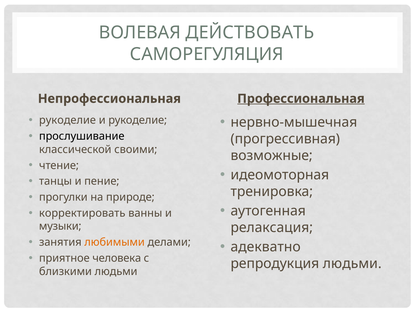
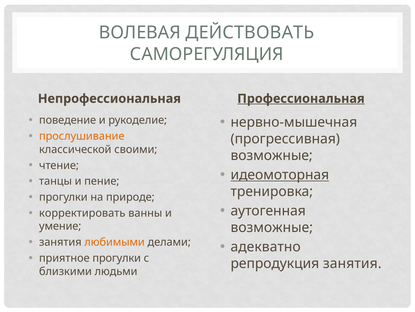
рукоделие: рукоделие -> поведение (68, 120)
прослушивание colour: black -> orange (82, 136)
идеомоторная underline: none -> present (280, 175)
музыки: музыки -> умение (60, 226)
релаксация: релаксация -> возможные (272, 227)
приятное человека: человека -> прогулки (117, 258)
репродукция людьми: людьми -> занятия (352, 263)
